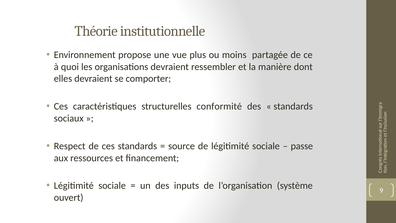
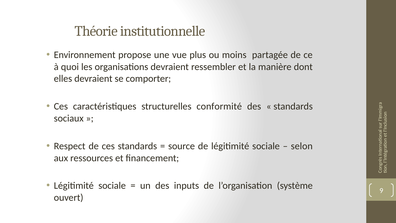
passe: passe -> selon (302, 146)
